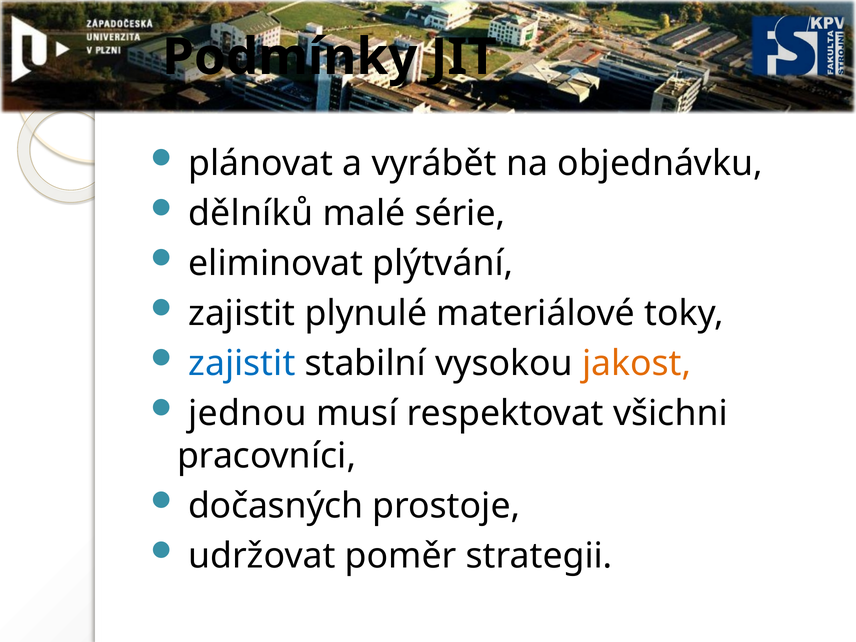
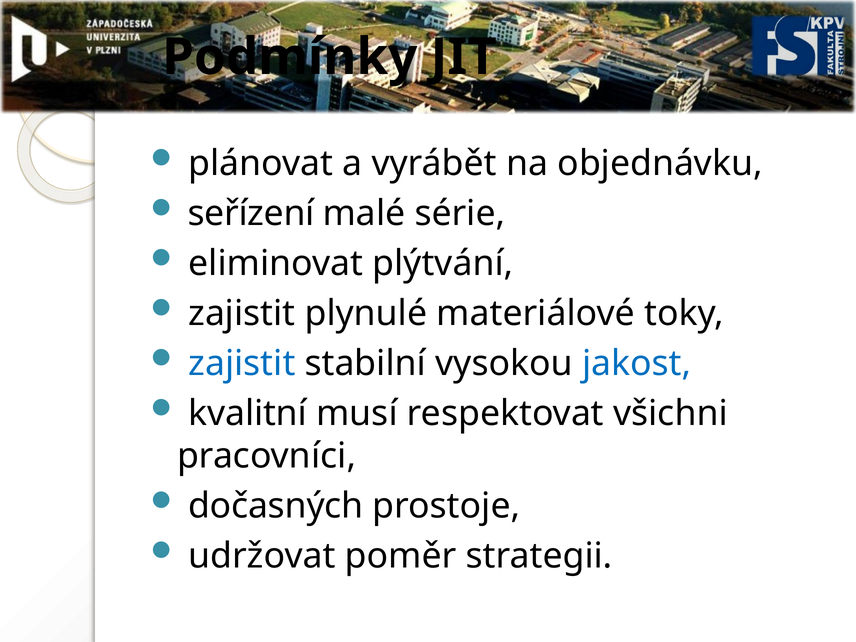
dělníků: dělníků -> seřízení (251, 214)
jakost colour: orange -> blue (637, 363)
jednou: jednou -> kvalitní (248, 413)
